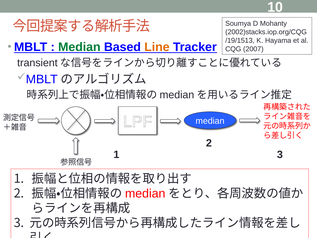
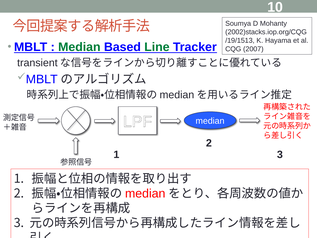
Line colour: orange -> green (157, 47)
